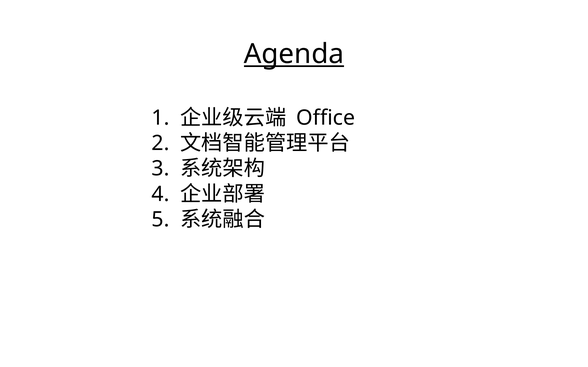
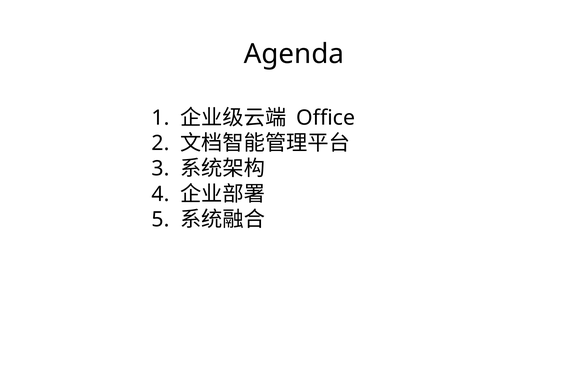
Agenda underline: present -> none (294, 54)
